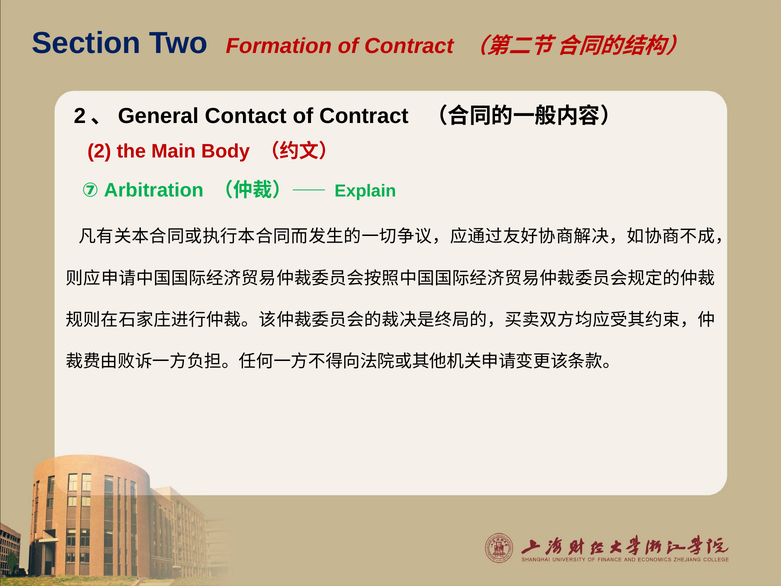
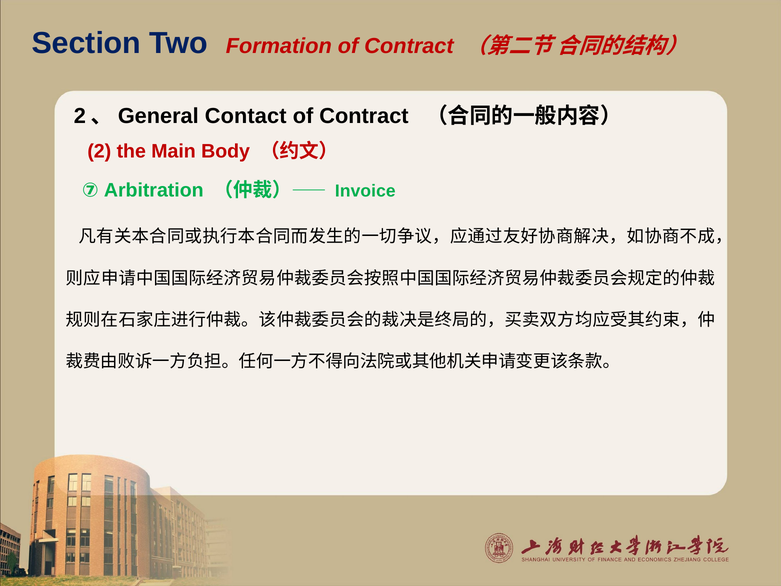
Explain: Explain -> Invoice (365, 191)
